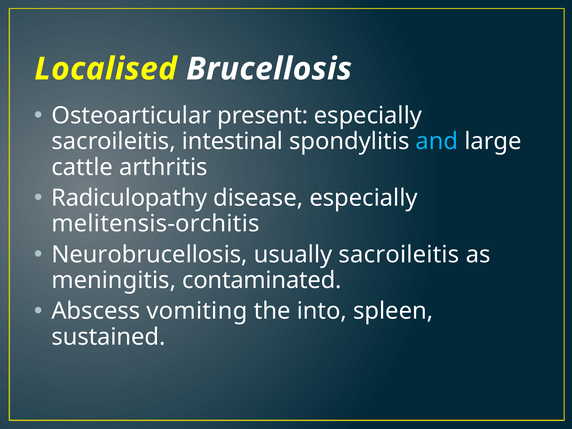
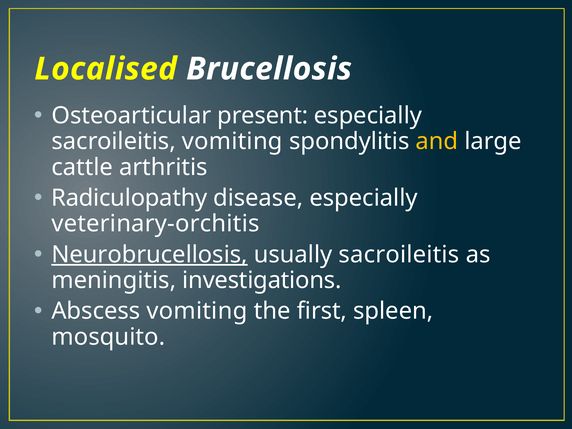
sacroileitis intestinal: intestinal -> vomiting (232, 141)
and colour: light blue -> yellow (437, 141)
melitensis-orchitis: melitensis-orchitis -> veterinary-orchitis (155, 224)
Neurobrucellosis underline: none -> present (150, 255)
contaminated: contaminated -> investigations (262, 280)
into: into -> first (322, 311)
sustained: sustained -> mosquito (108, 337)
